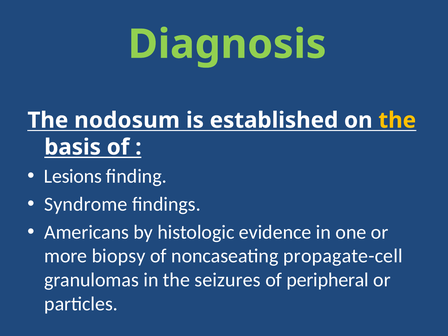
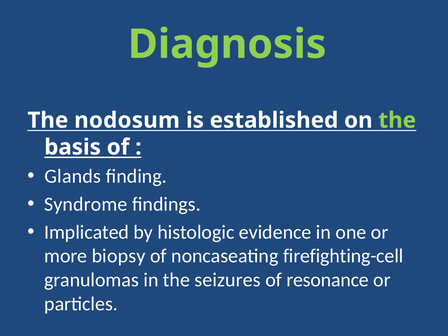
the colour: yellow -> light green (397, 120)
Lesions: Lesions -> Glands (73, 176)
Americans: Americans -> Implicated (87, 232)
propagate-cell: propagate-cell -> firefighting-cell (343, 256)
peripheral: peripheral -> resonance (328, 280)
